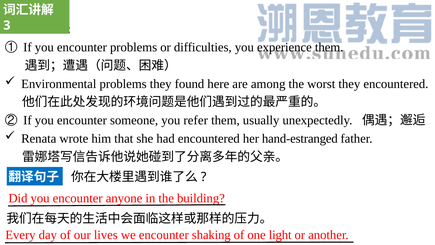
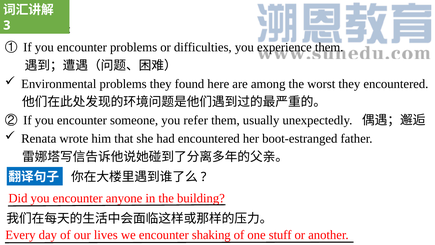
hand-estranged: hand-estranged -> boot-estranged (300, 138)
light: light -> stuff (280, 235)
